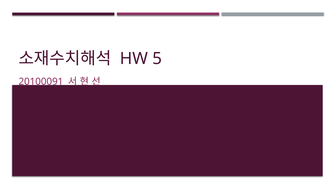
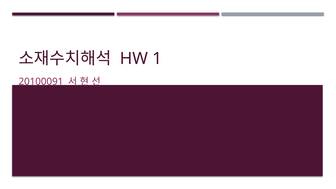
5: 5 -> 1 (157, 59)
